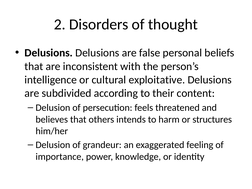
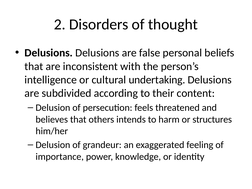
exploitative: exploitative -> undertaking (157, 80)
